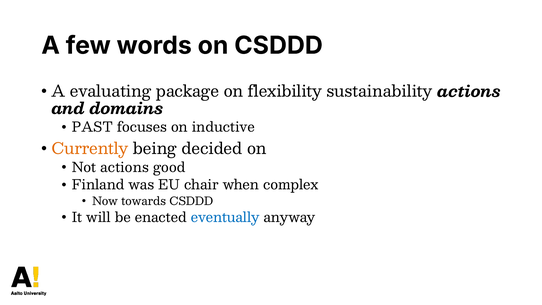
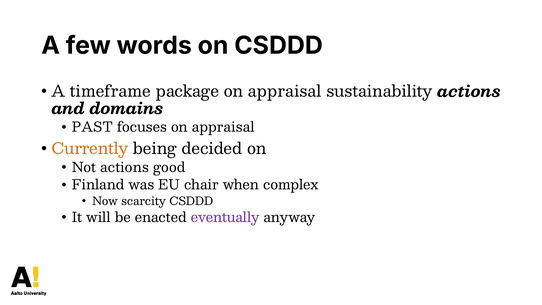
evaluating: evaluating -> timeframe (110, 92)
package on flexibility: flexibility -> appraisal (285, 92)
focuses on inductive: inductive -> appraisal (223, 127)
towards: towards -> scarcity (144, 201)
eventually colour: blue -> purple (225, 217)
